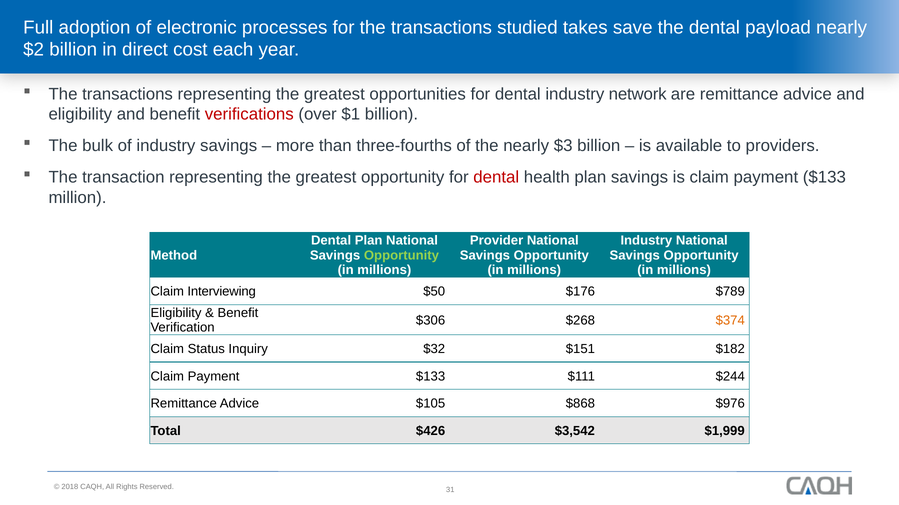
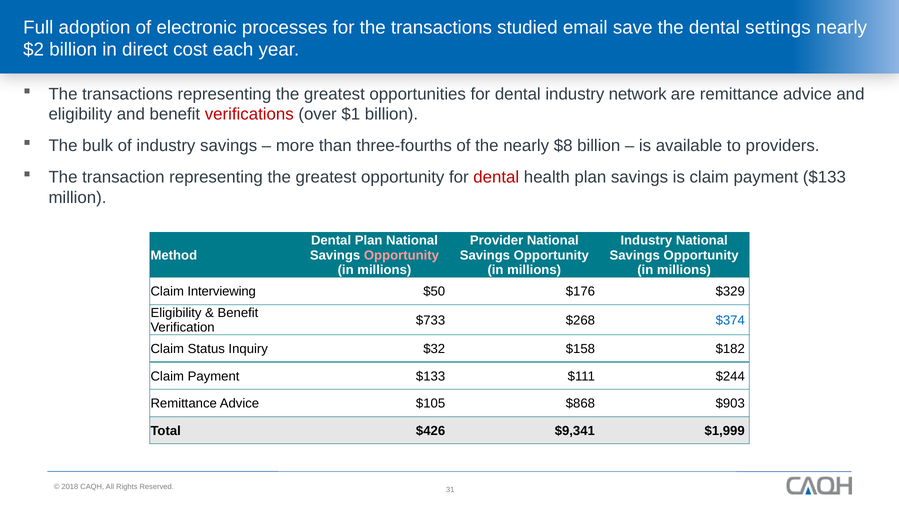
takes: takes -> email (585, 27)
payload: payload -> settings (778, 27)
$3: $3 -> $8 (563, 146)
Opportunity colour: light green -> pink (401, 256)
$789: $789 -> $329 (730, 292)
$306: $306 -> $733 (431, 321)
$374 colour: orange -> blue (730, 321)
$151: $151 -> $158 (580, 349)
$976: $976 -> $903 (730, 404)
$3,542: $3,542 -> $9,341 (575, 431)
